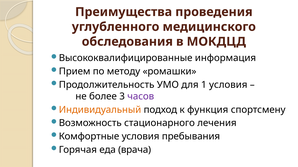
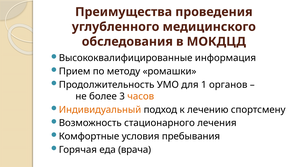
1 условия: условия -> органов (228, 85)
часов colour: purple -> orange (141, 97)
функция: функция -> лечению (208, 110)
